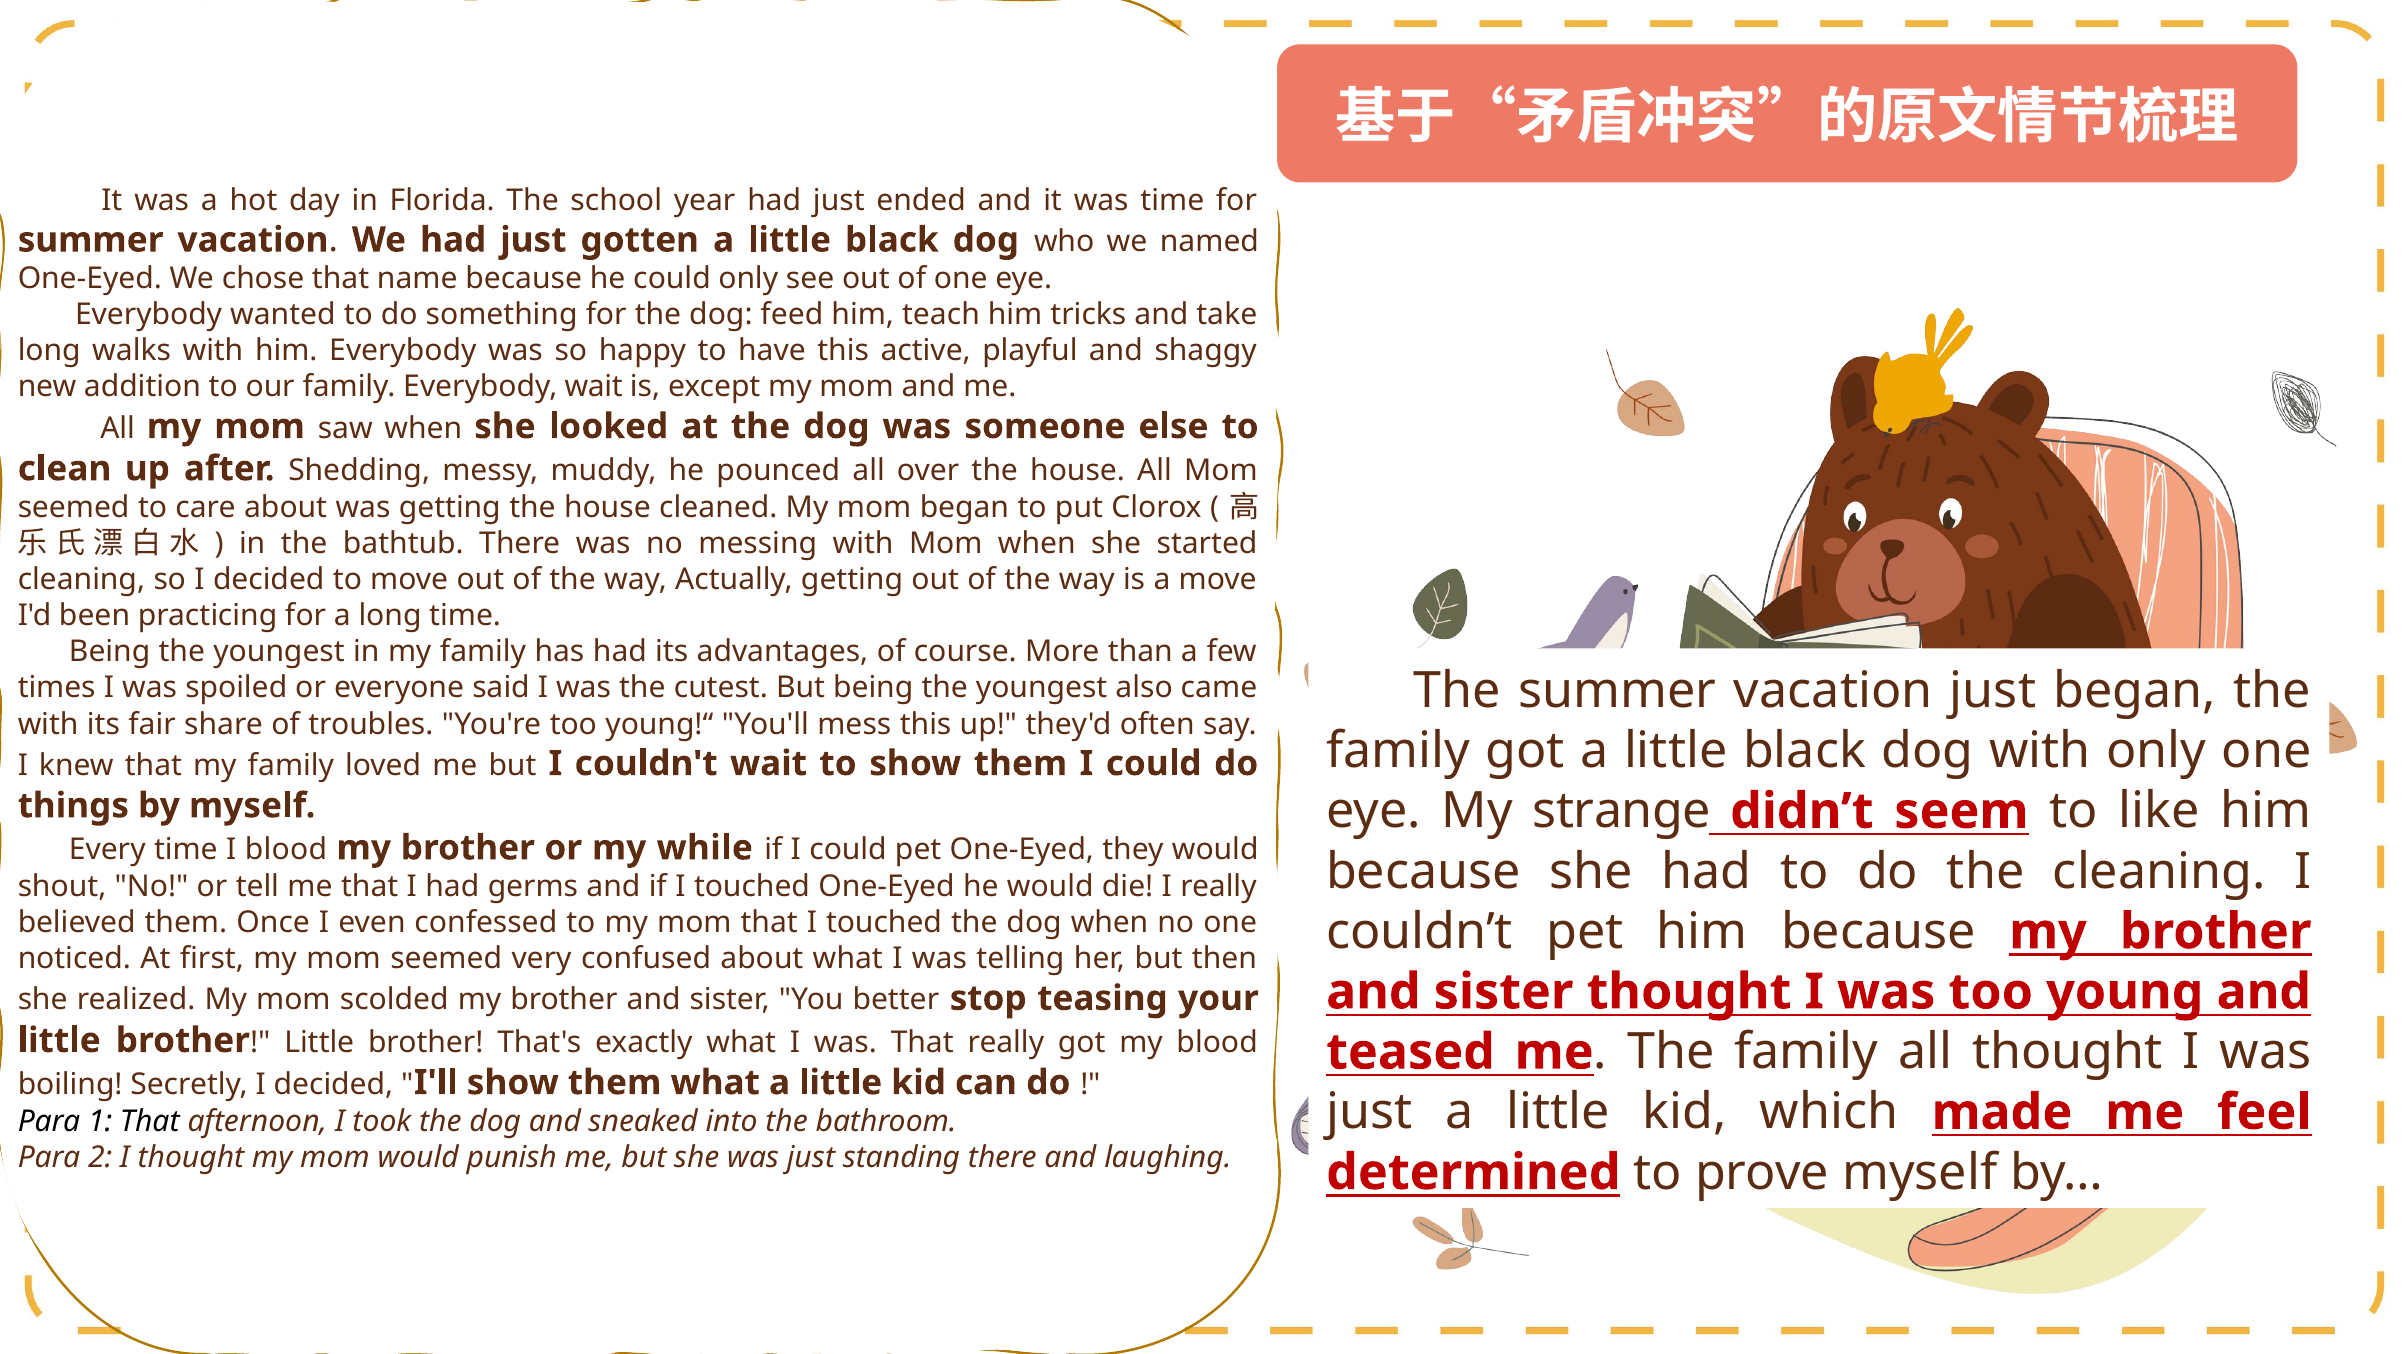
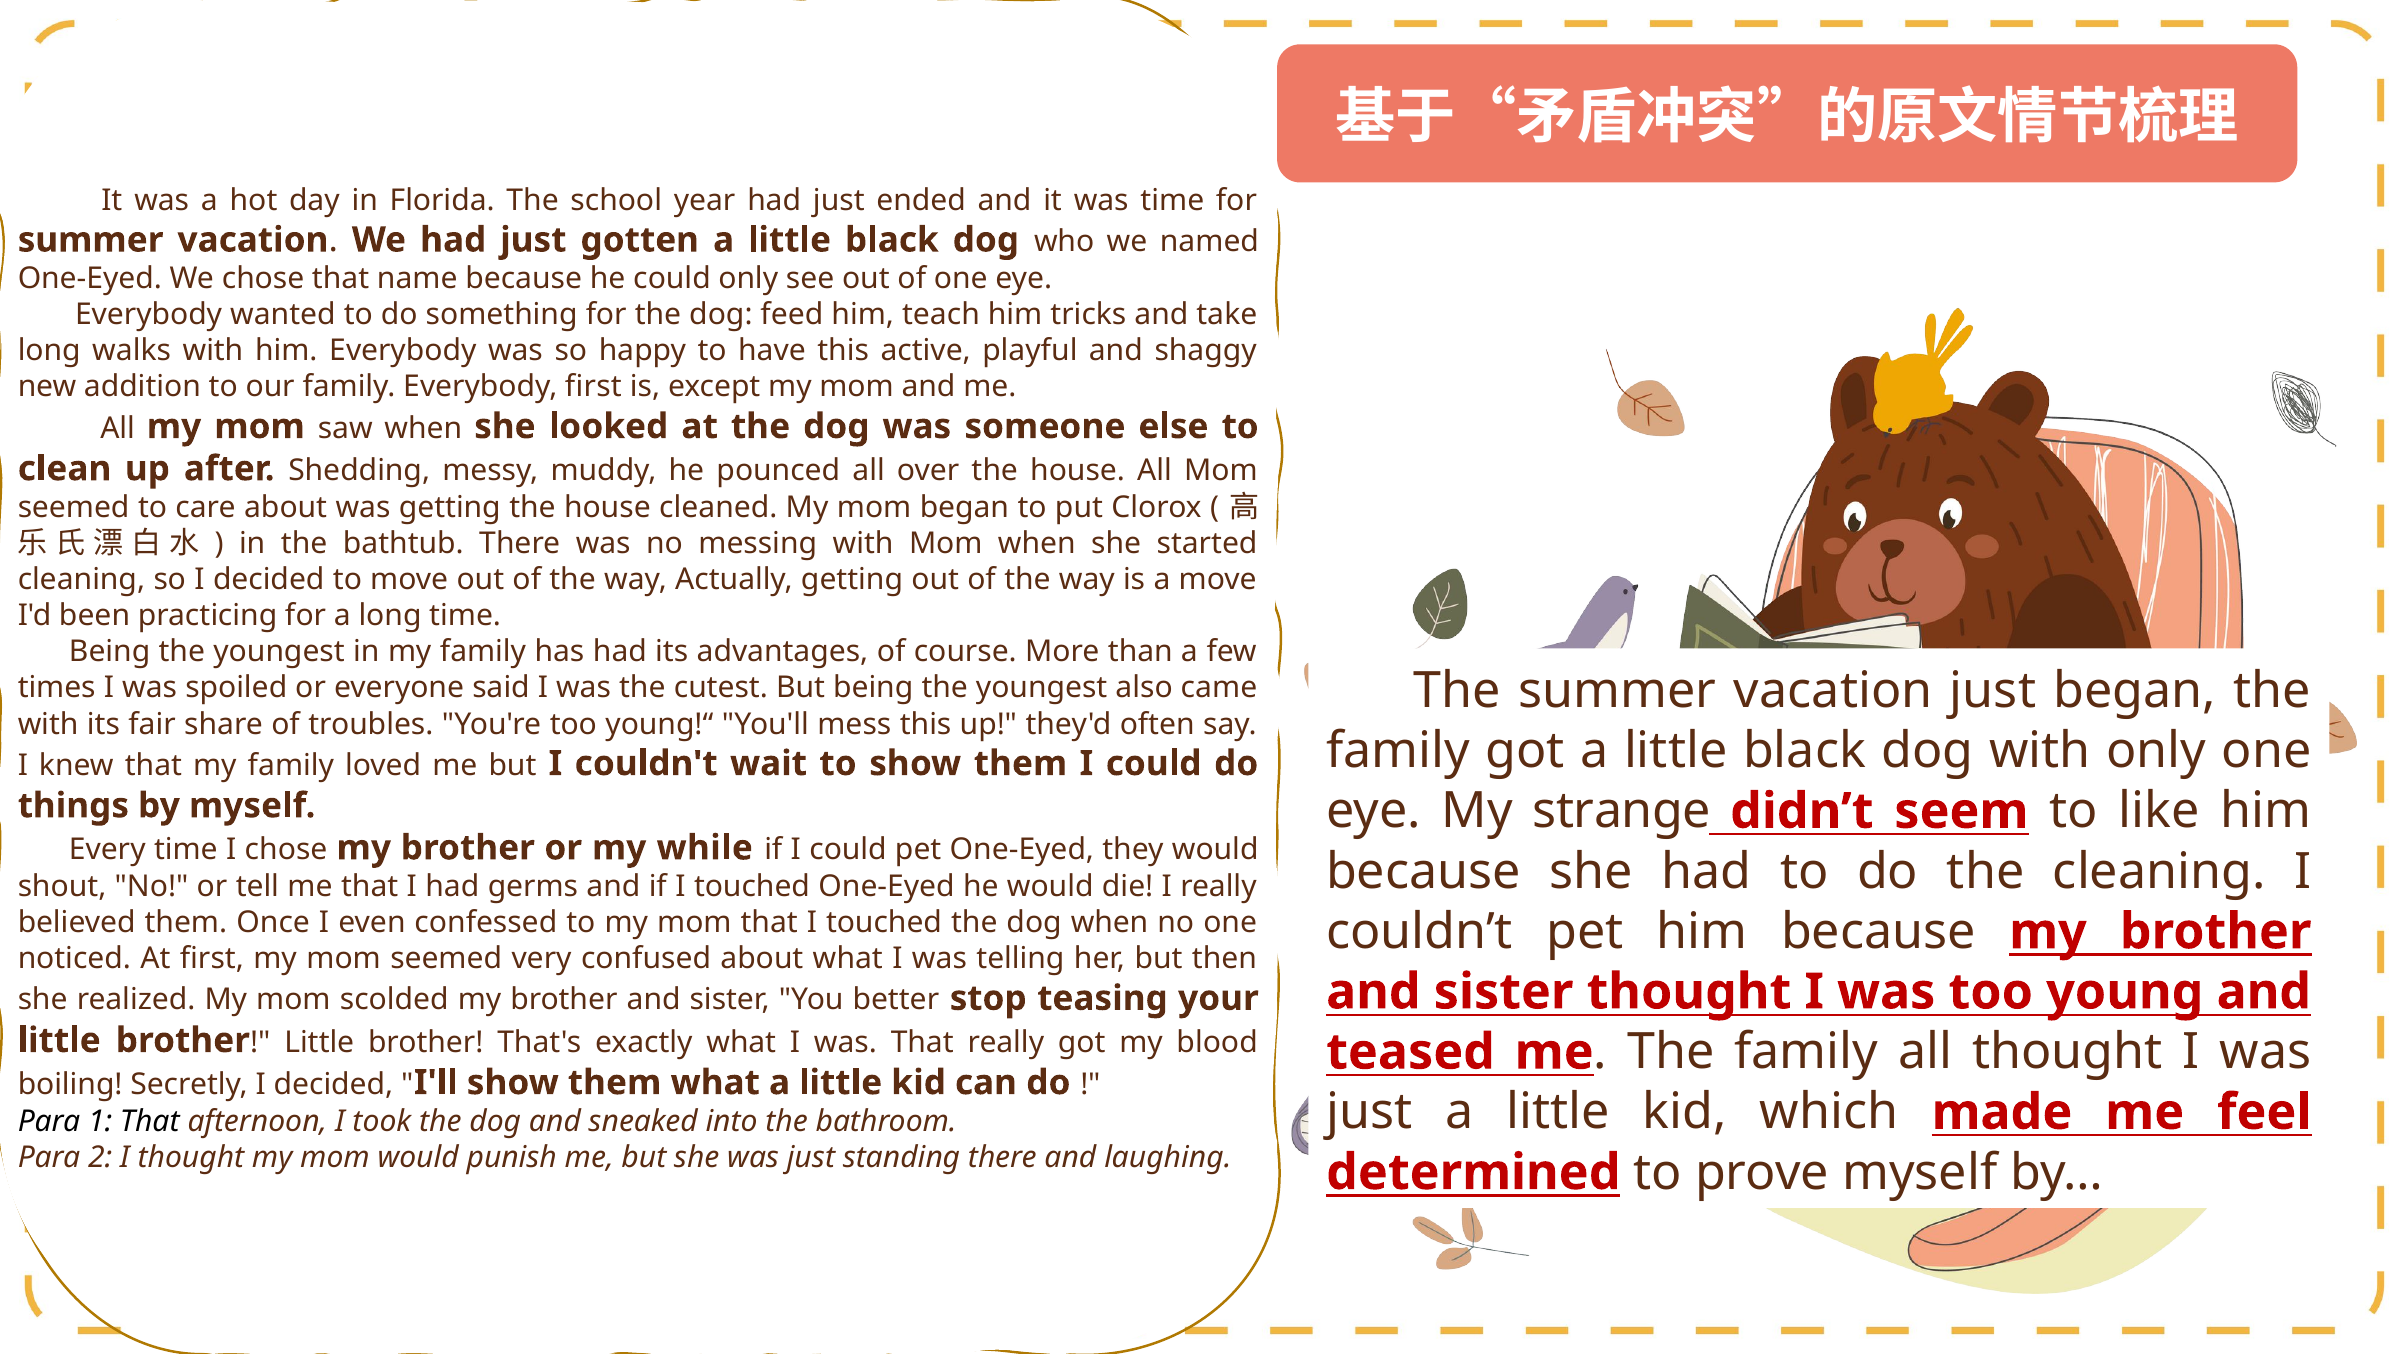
Everybody wait: wait -> first (593, 387)
I blood: blood -> chose (286, 850)
